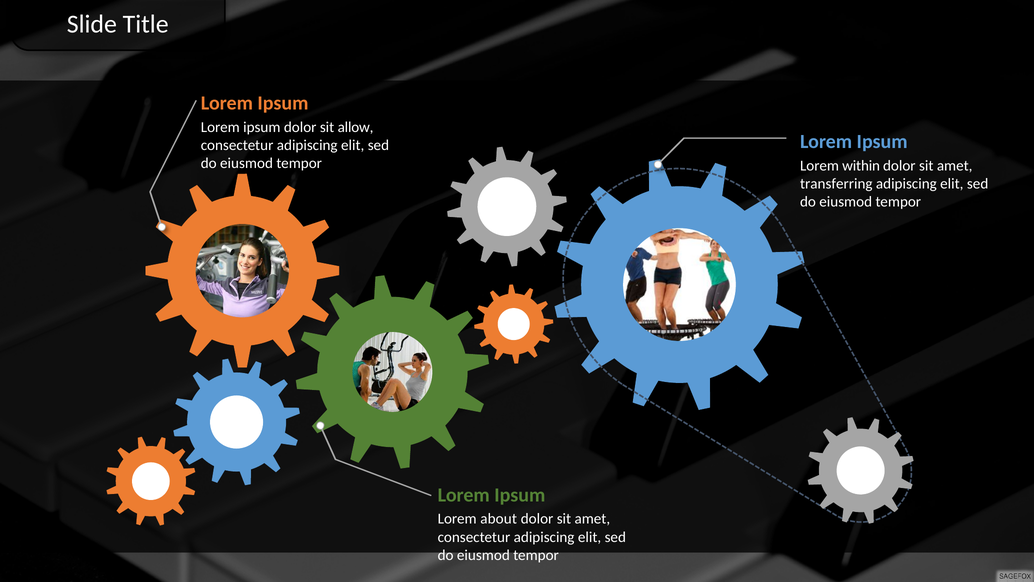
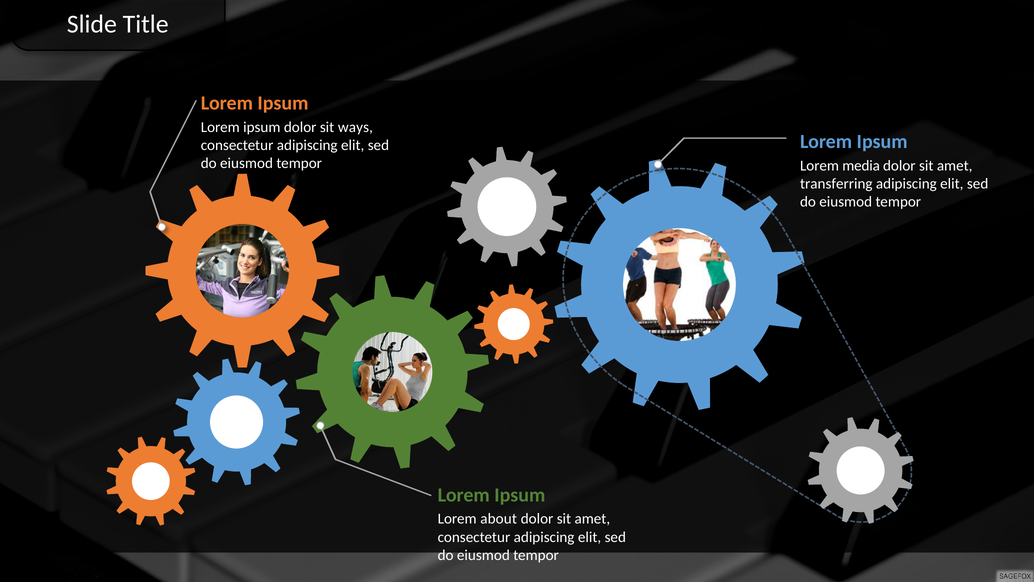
allow: allow -> ways (355, 127)
within: within -> media (861, 166)
